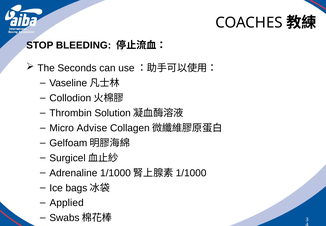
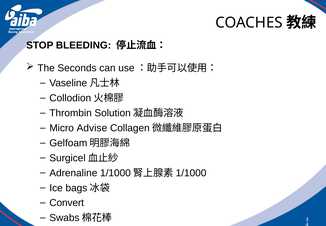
Applied: Applied -> Convert (67, 203)
